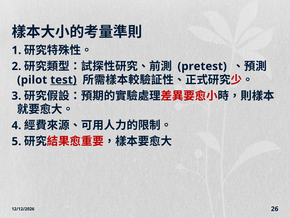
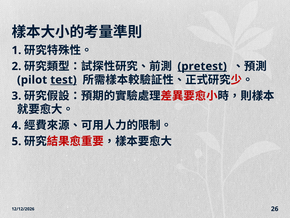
pretest underline: none -> present (202, 66)
